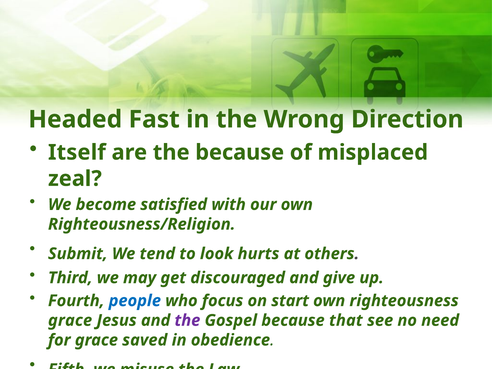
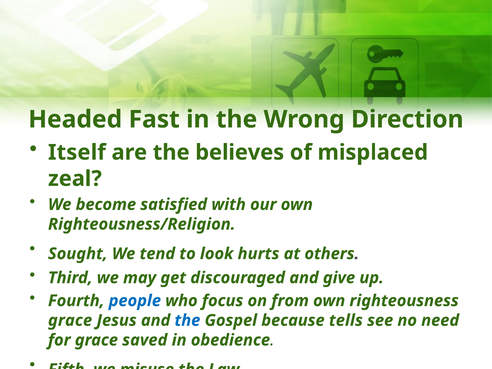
the because: because -> believes (240, 152)
Submit: Submit -> Sought (78, 254)
start: start -> from (290, 301)
the colour: purple -> blue (187, 320)
that: that -> tells (346, 320)
